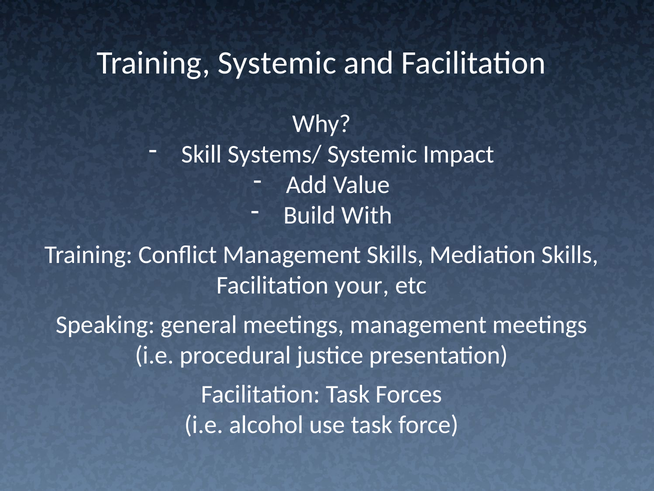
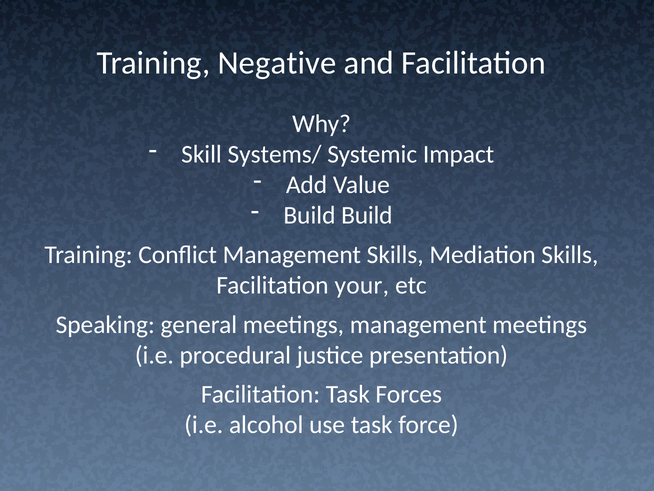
Training Systemic: Systemic -> Negative (277, 63)
Build With: With -> Build (367, 215)
